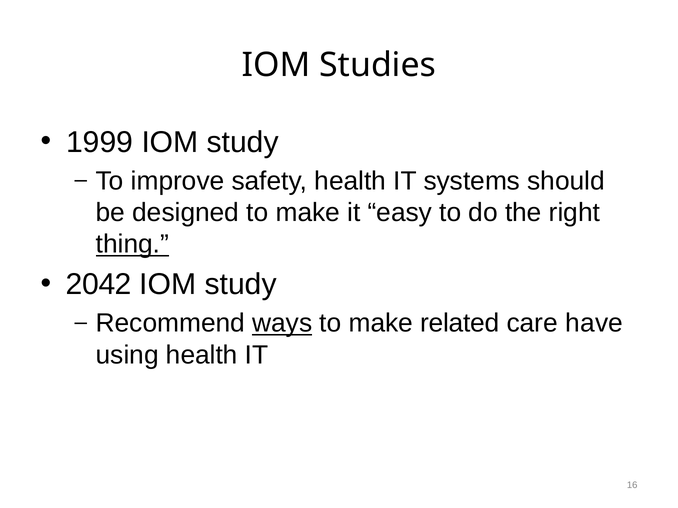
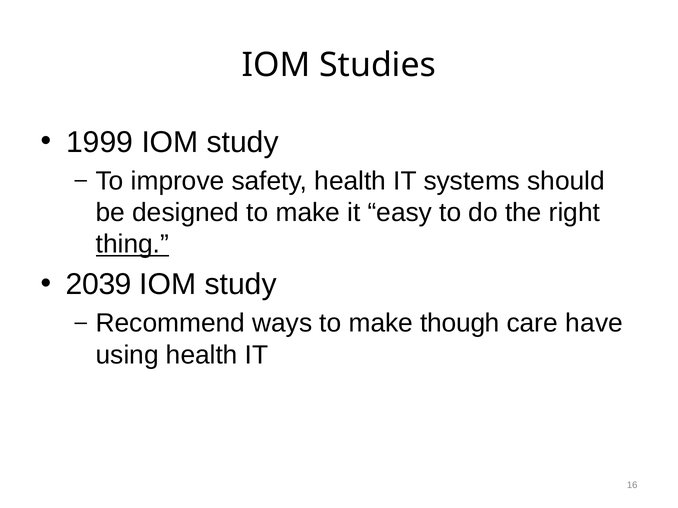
2042: 2042 -> 2039 (99, 285)
ways underline: present -> none (282, 324)
related: related -> though (460, 324)
